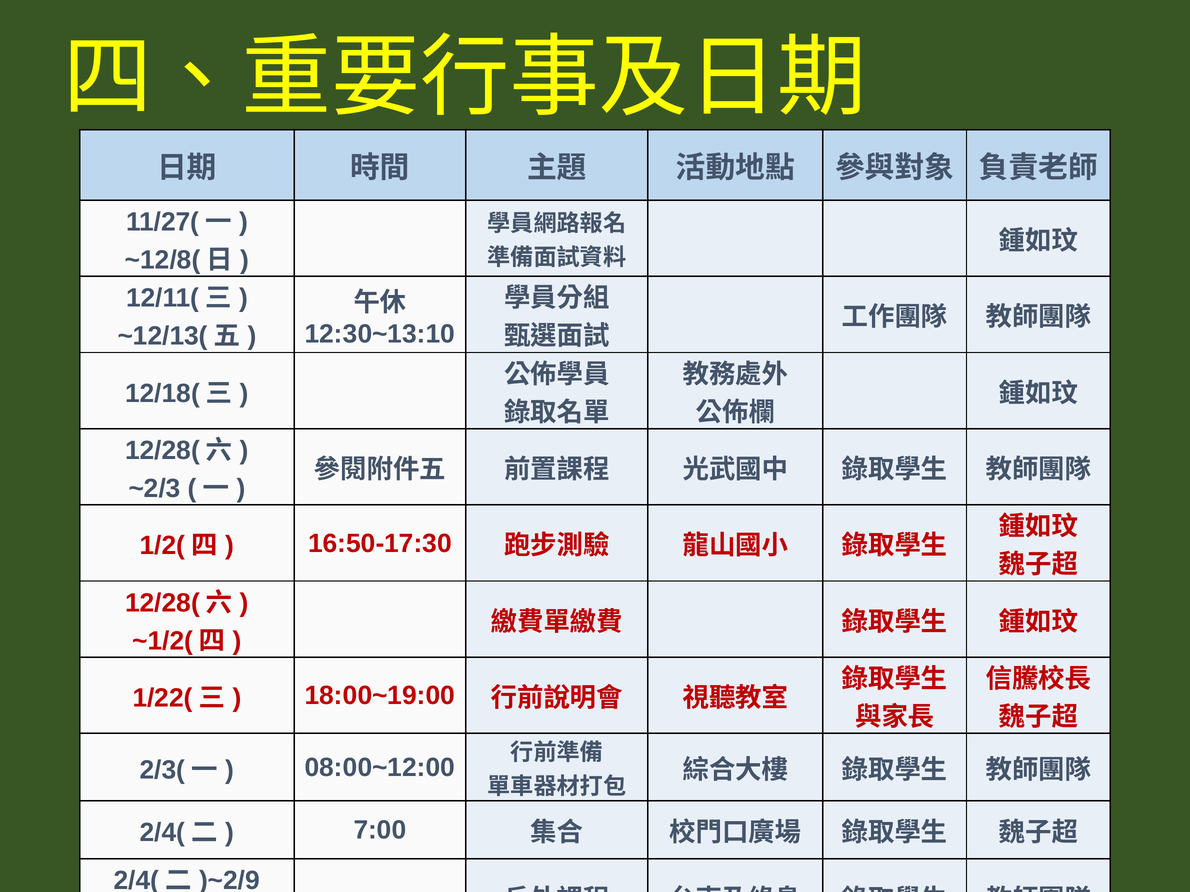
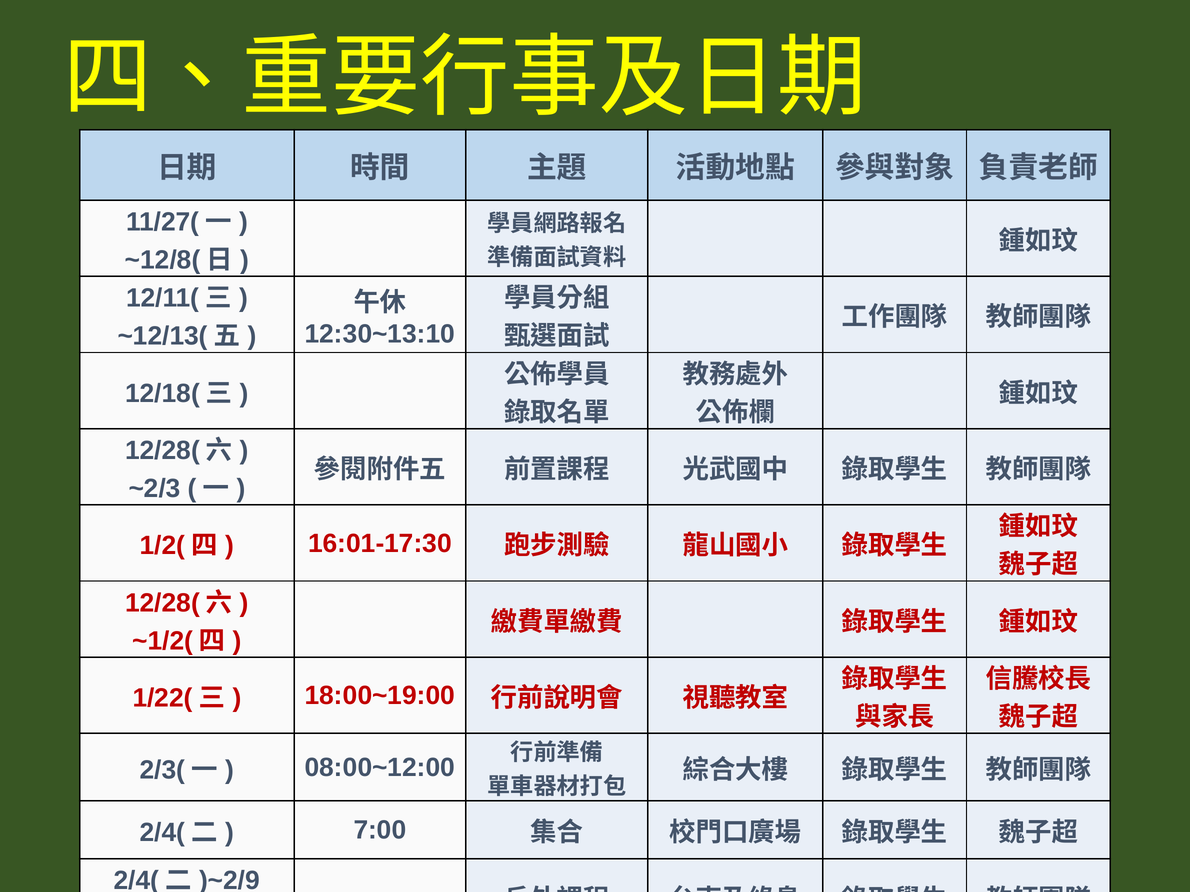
16:50-17:30: 16:50-17:30 -> 16:01-17:30 (380, 544)
